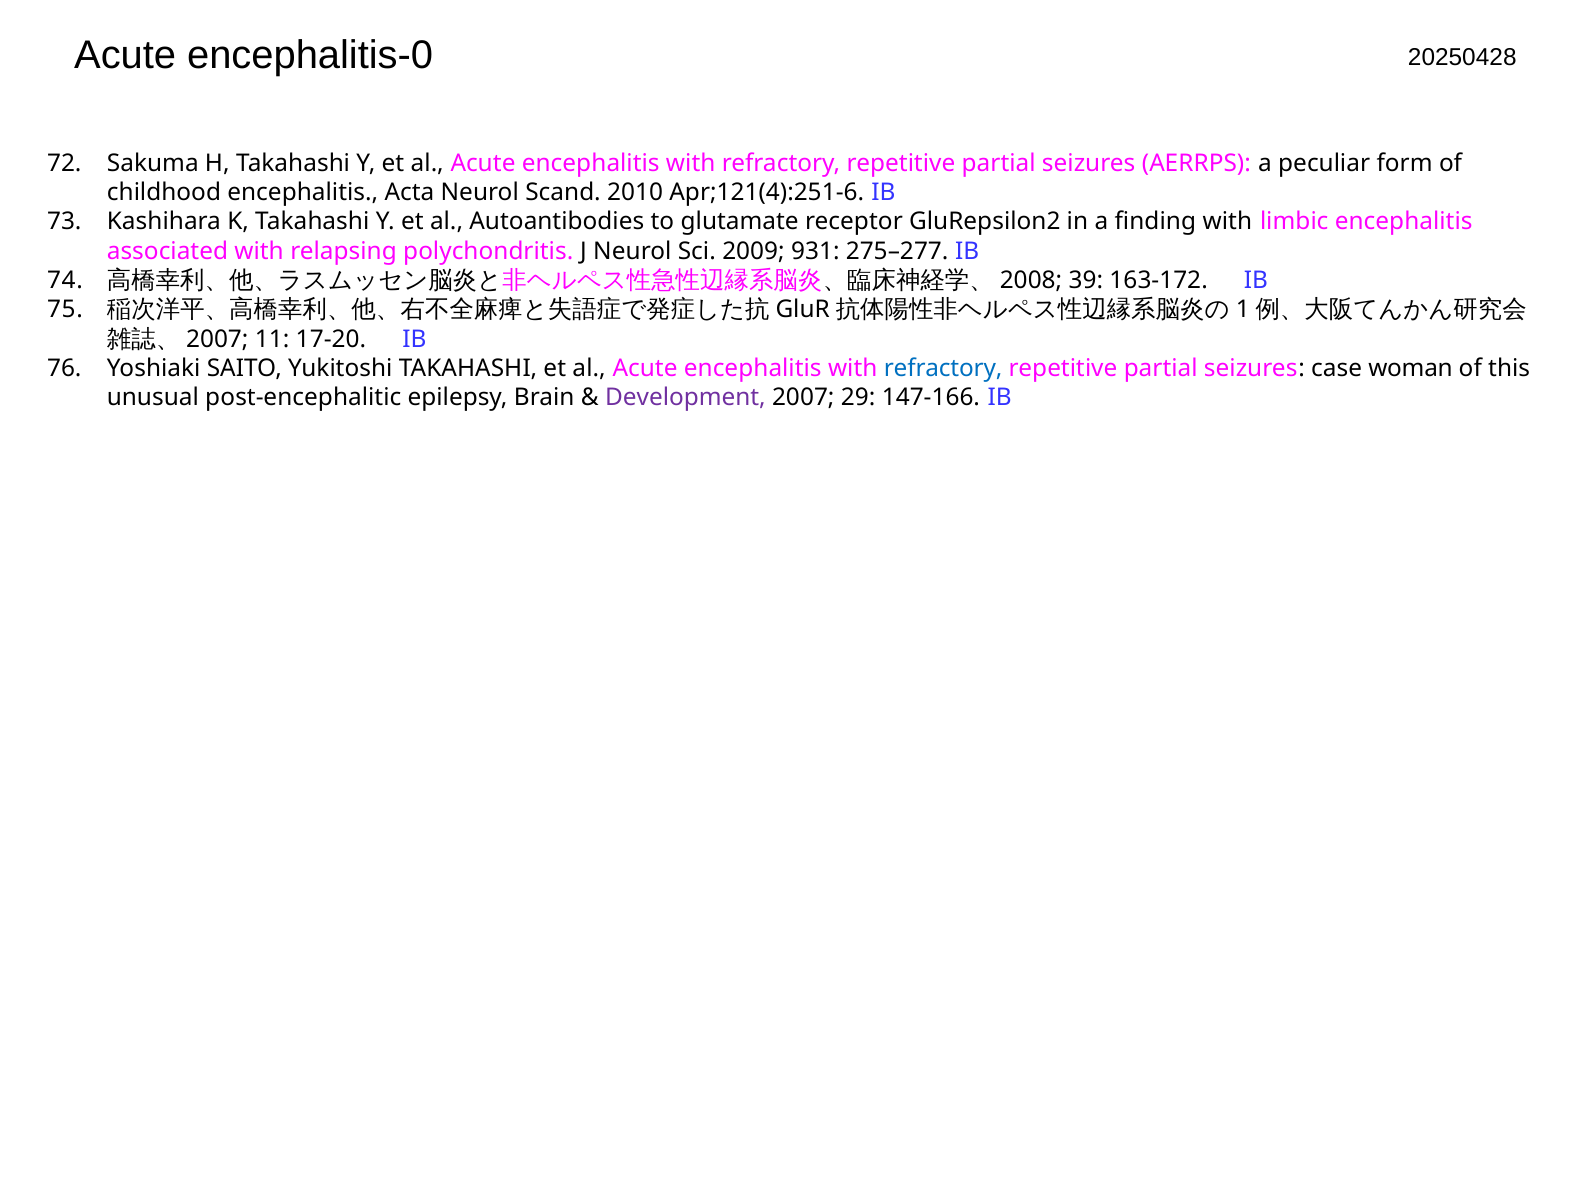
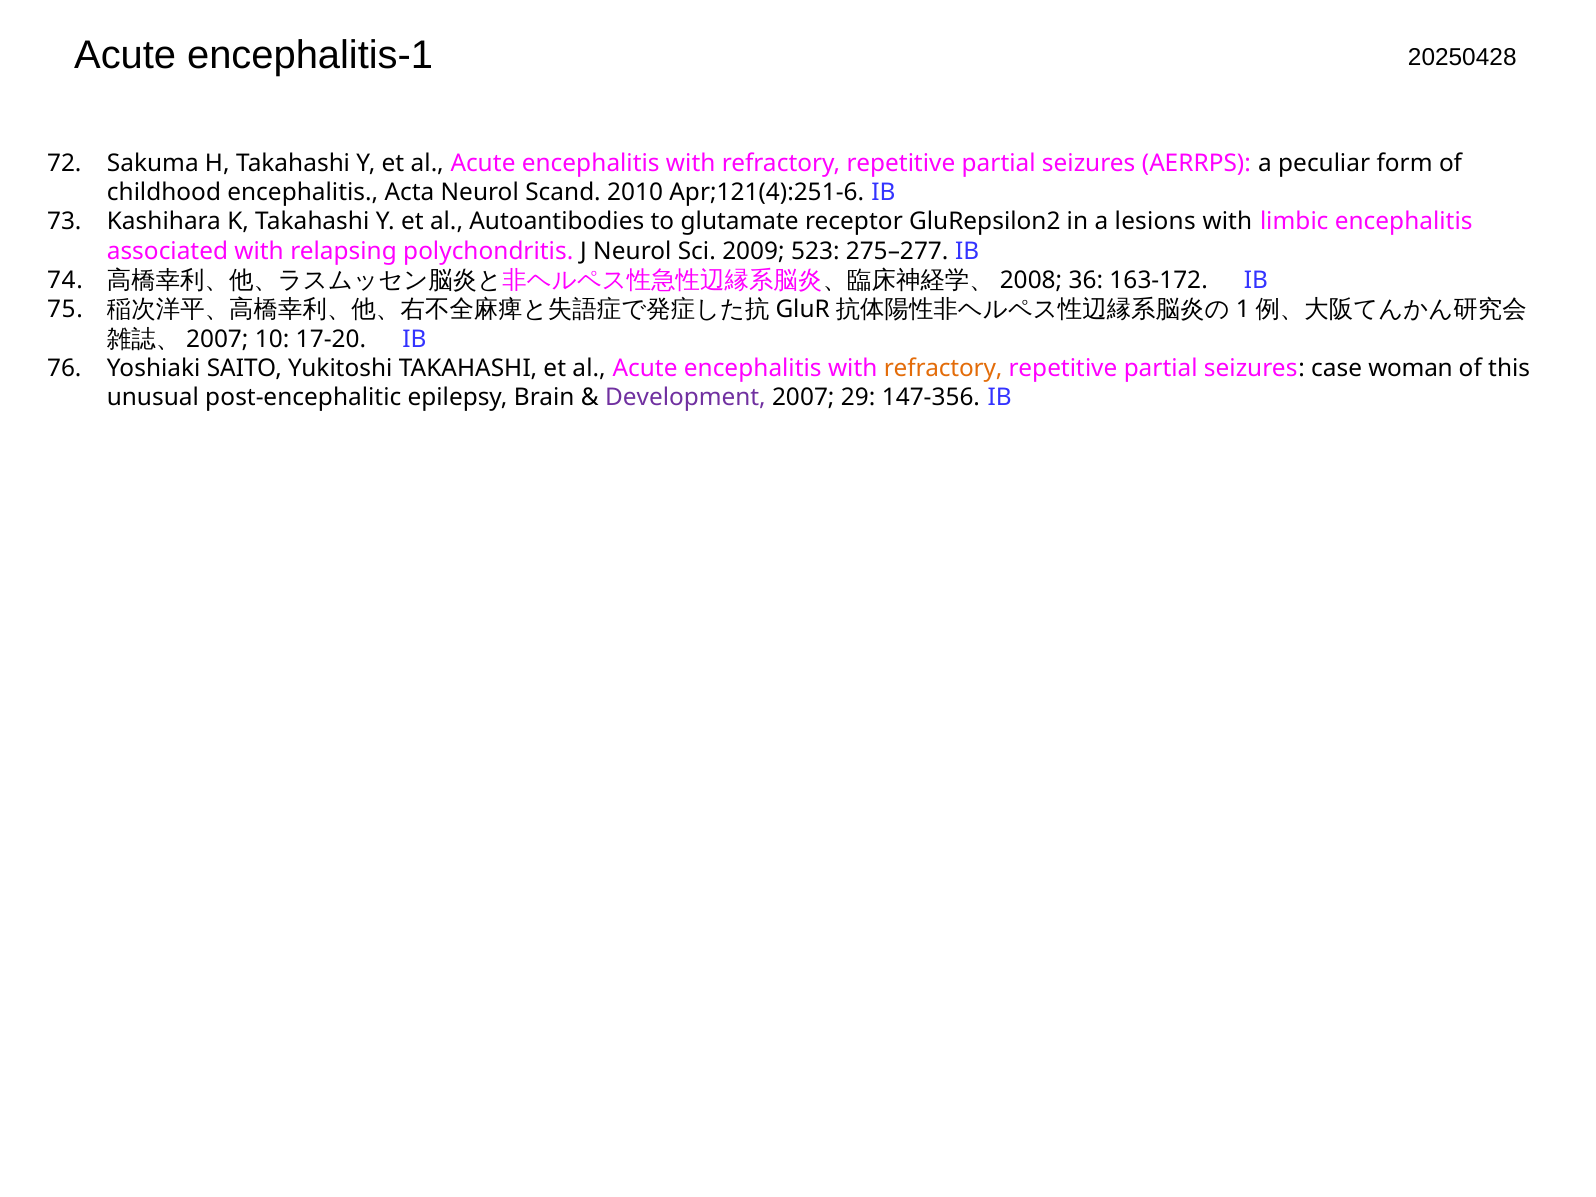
encephalitis-0: encephalitis-0 -> encephalitis-1 (310, 55)
finding: finding -> lesions (1155, 222)
931: 931 -> 523 (815, 251)
39: 39 -> 36 (1086, 280)
11: 11 -> 10 (272, 339)
refractory colour: blue -> orange (943, 368)
147-166: 147-166 -> 147-356 (931, 398)
